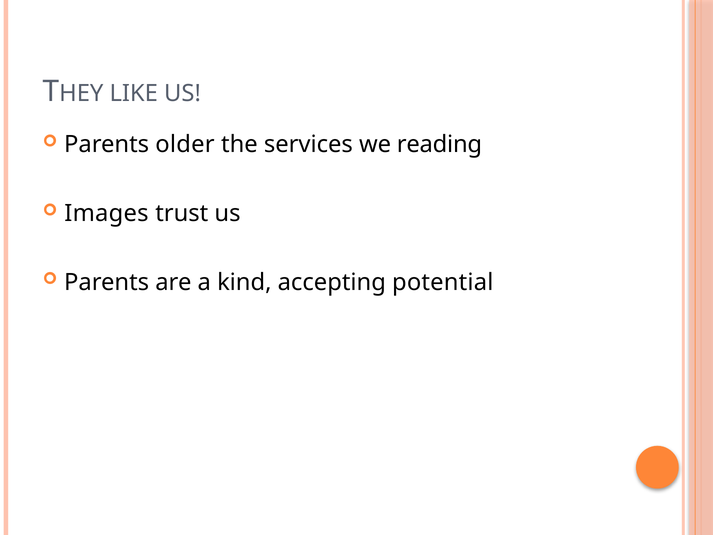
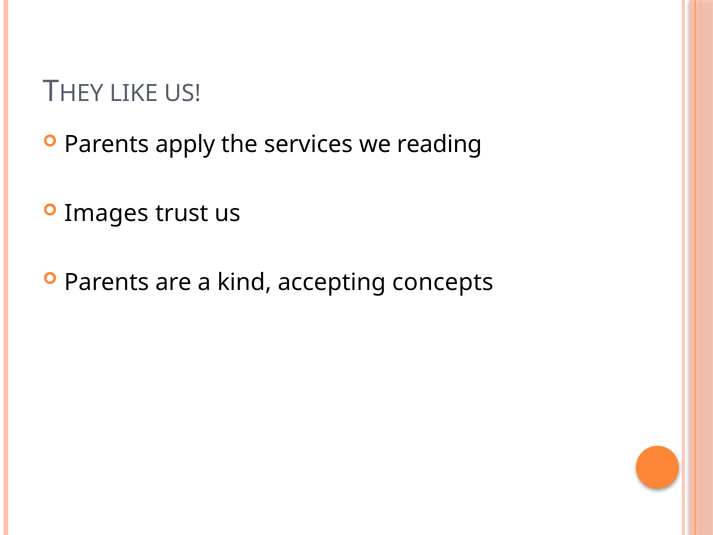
older: older -> apply (185, 144)
potential: potential -> concepts (443, 282)
